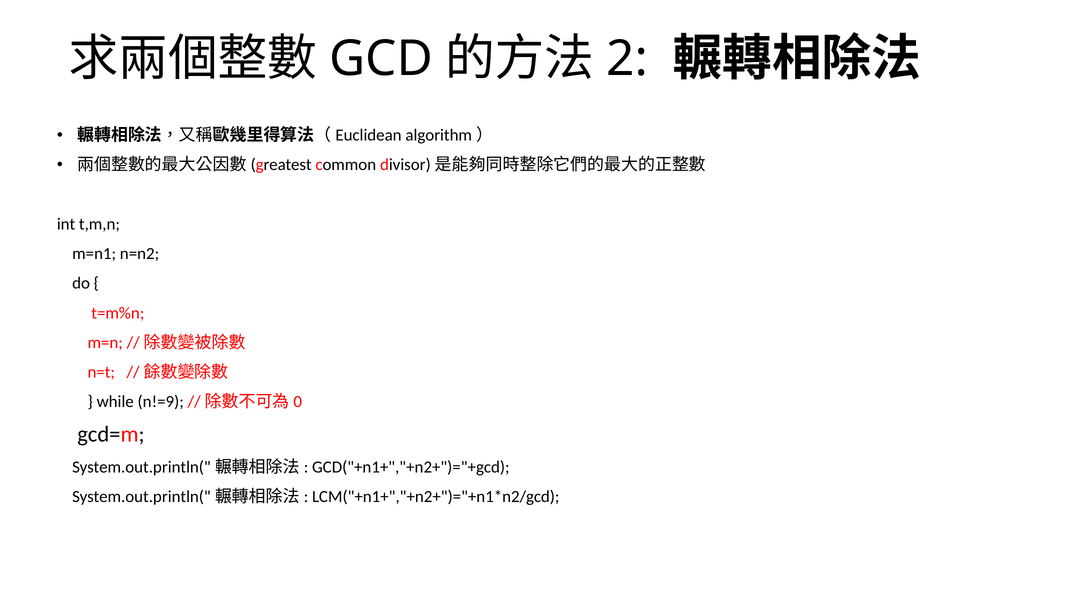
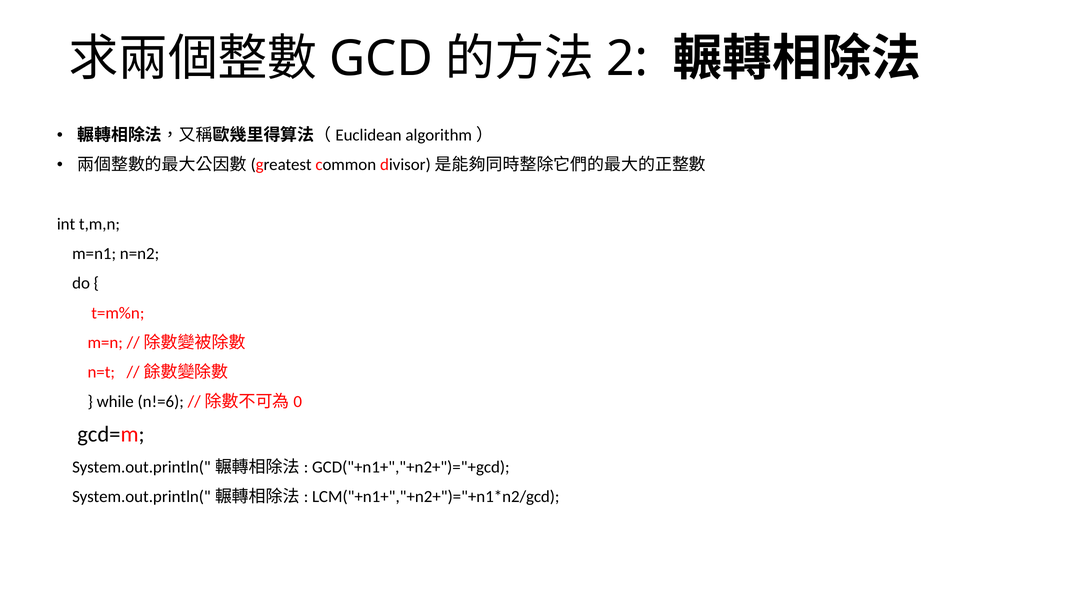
n!=9: n!=9 -> n!=6 (161, 402)
